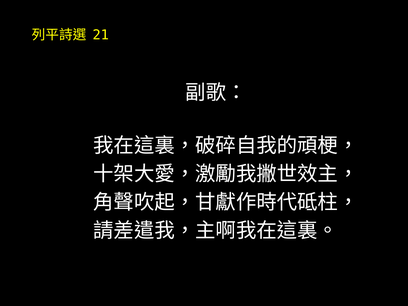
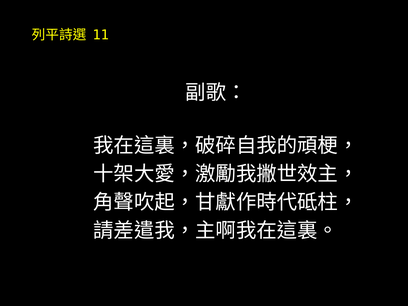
21: 21 -> 11 (101, 35)
